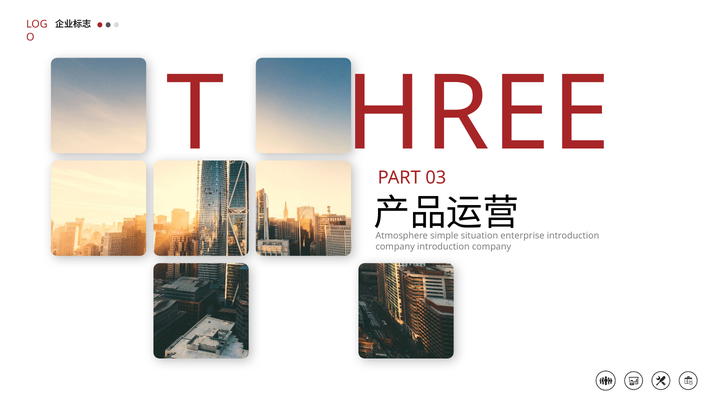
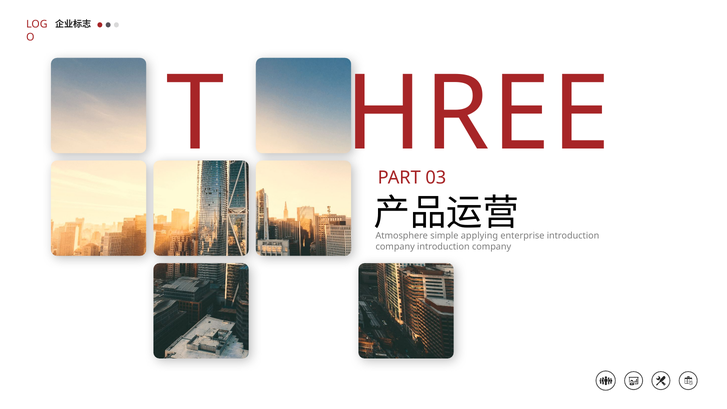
situation: situation -> applying (479, 236)
